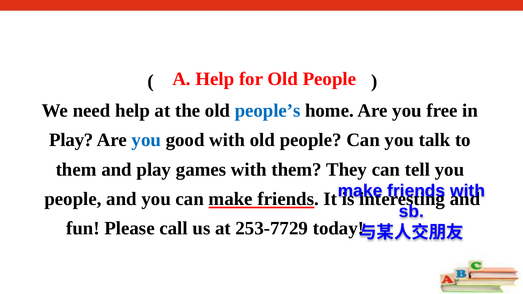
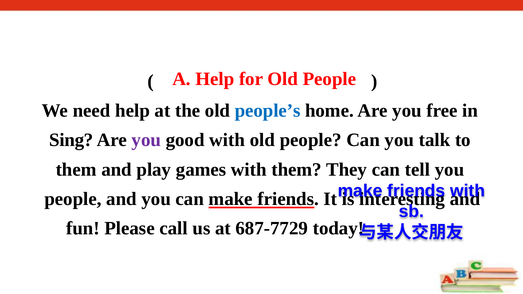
Play: Play -> Sing (71, 140)
you colour: blue -> purple (146, 140)
253-7729: 253-7729 -> 687-7729 (272, 229)
